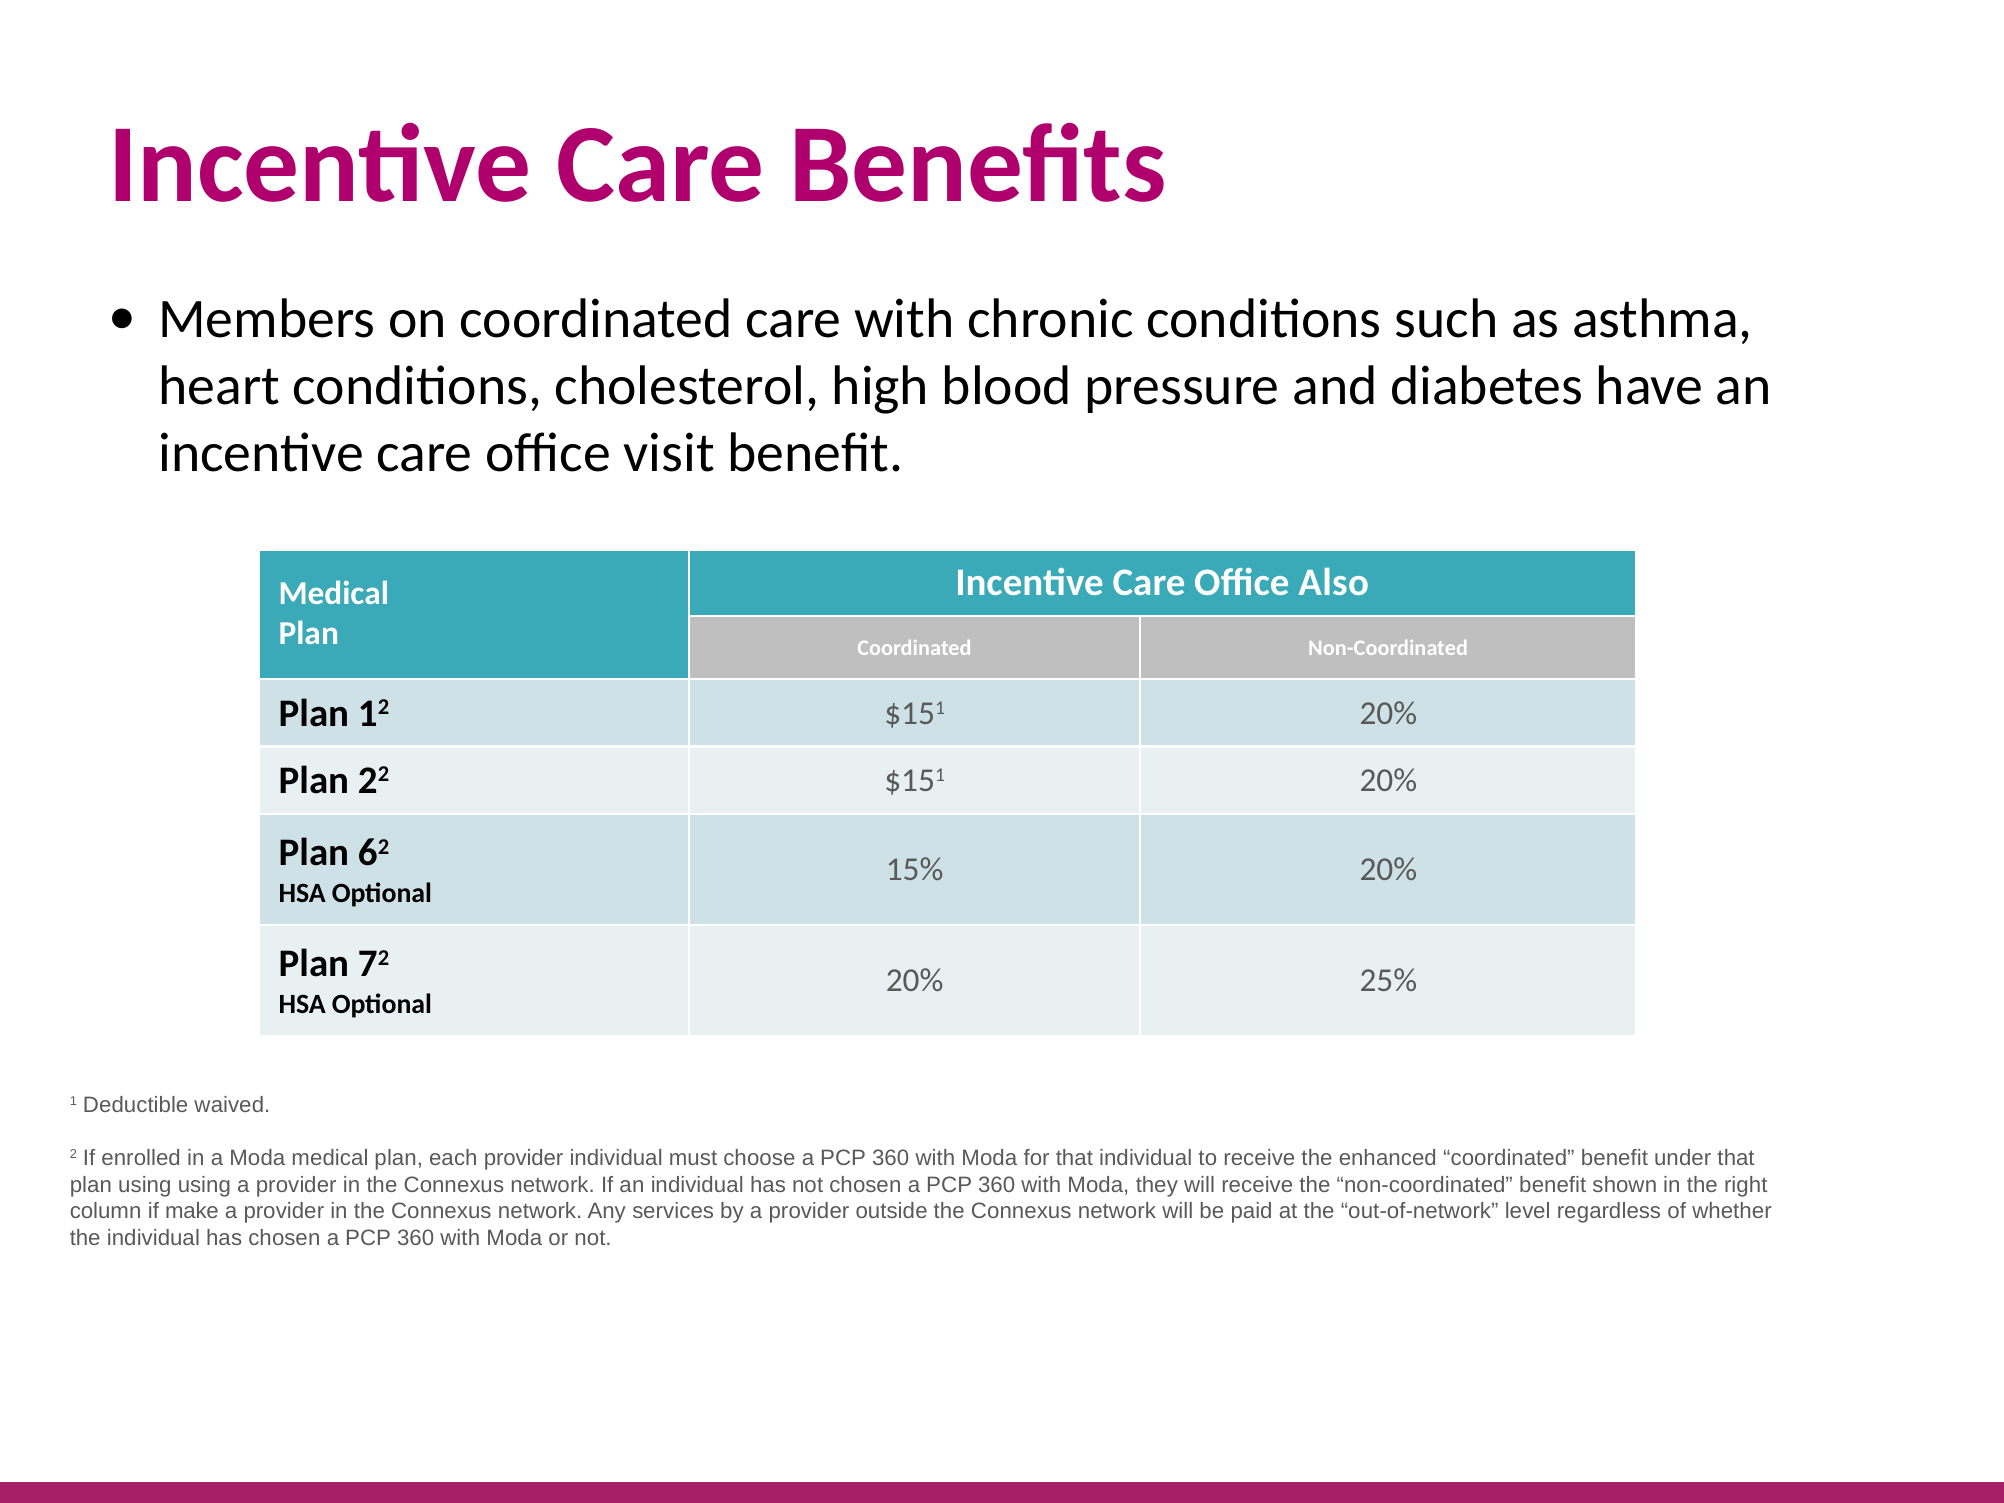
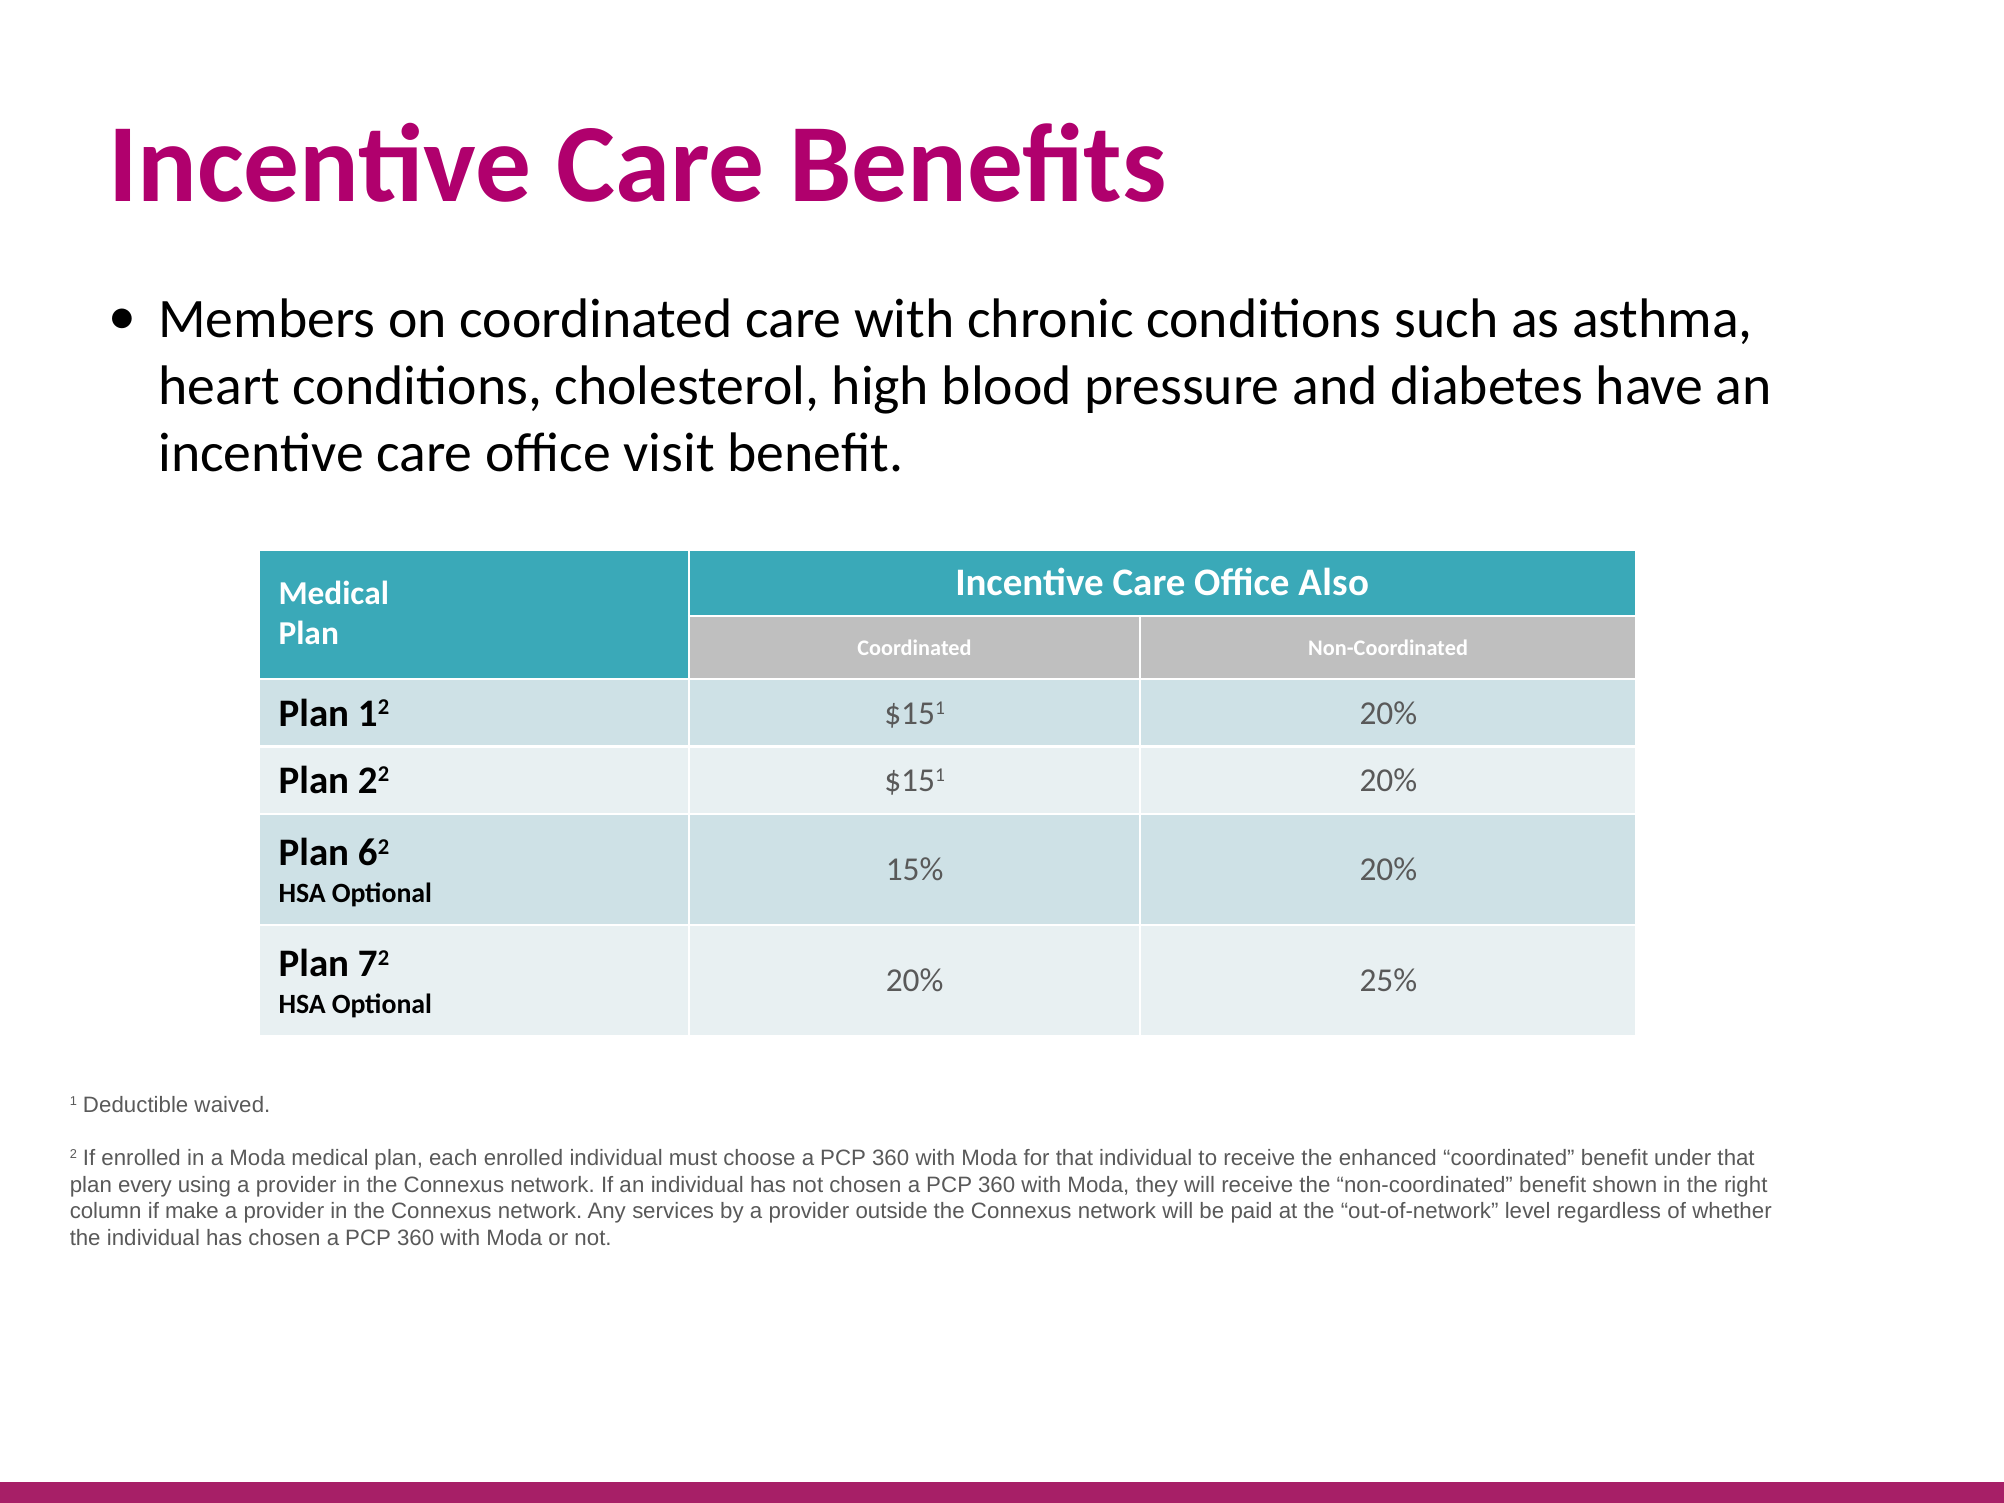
each provider: provider -> enrolled (524, 1158)
plan using: using -> every (145, 1185)
